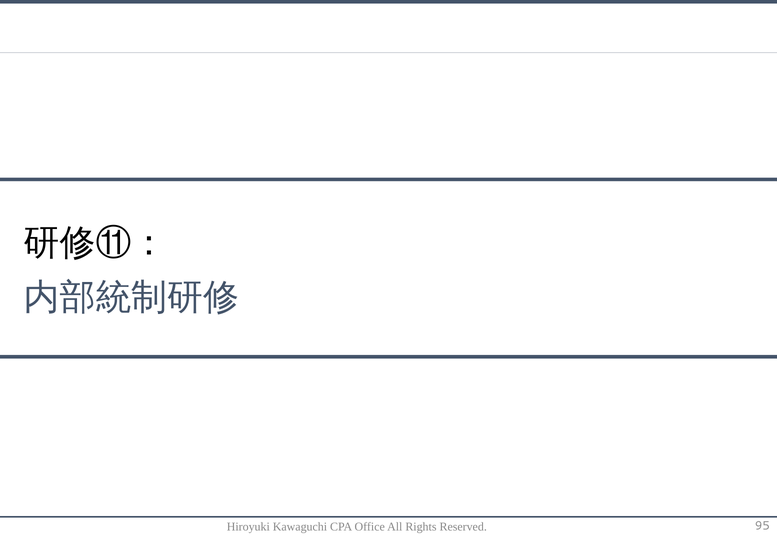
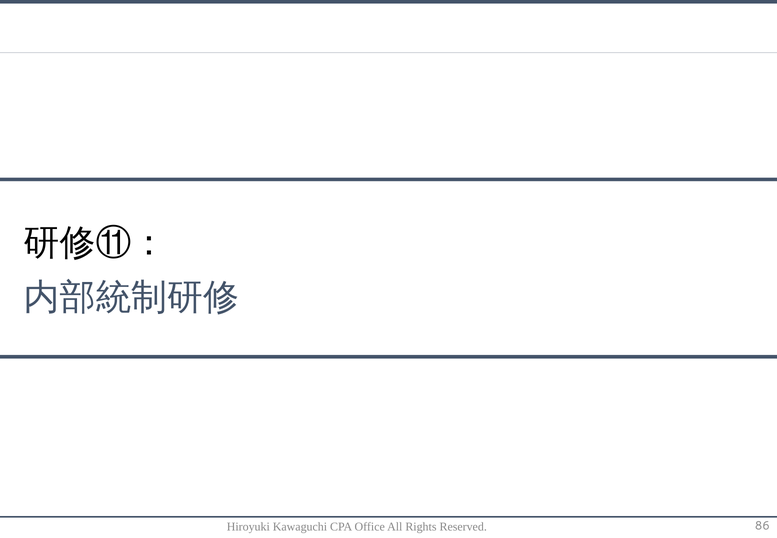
95: 95 -> 86 (762, 526)
